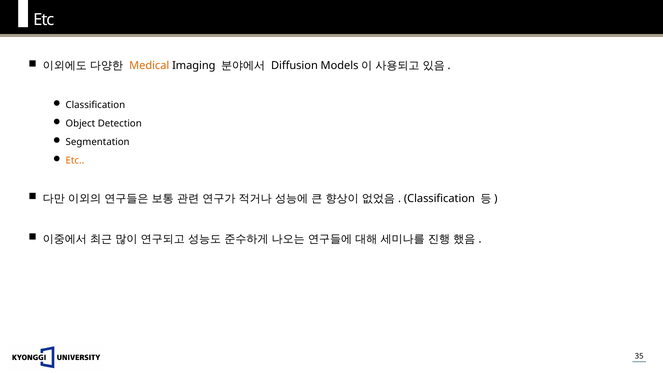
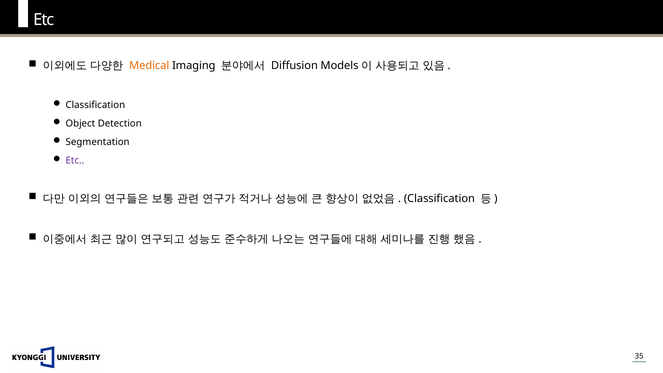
Etc colour: orange -> purple (75, 161)
